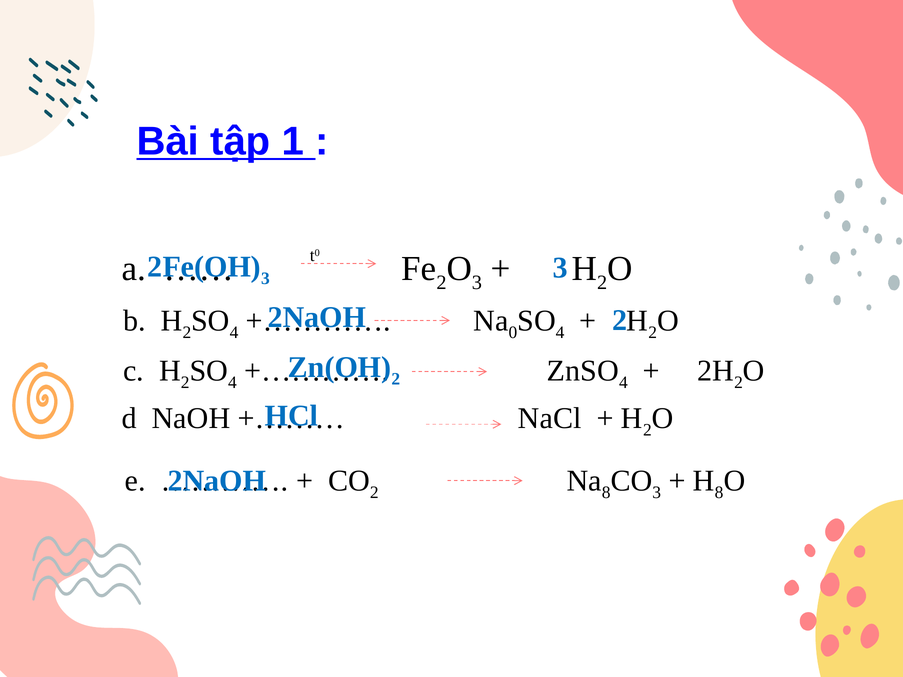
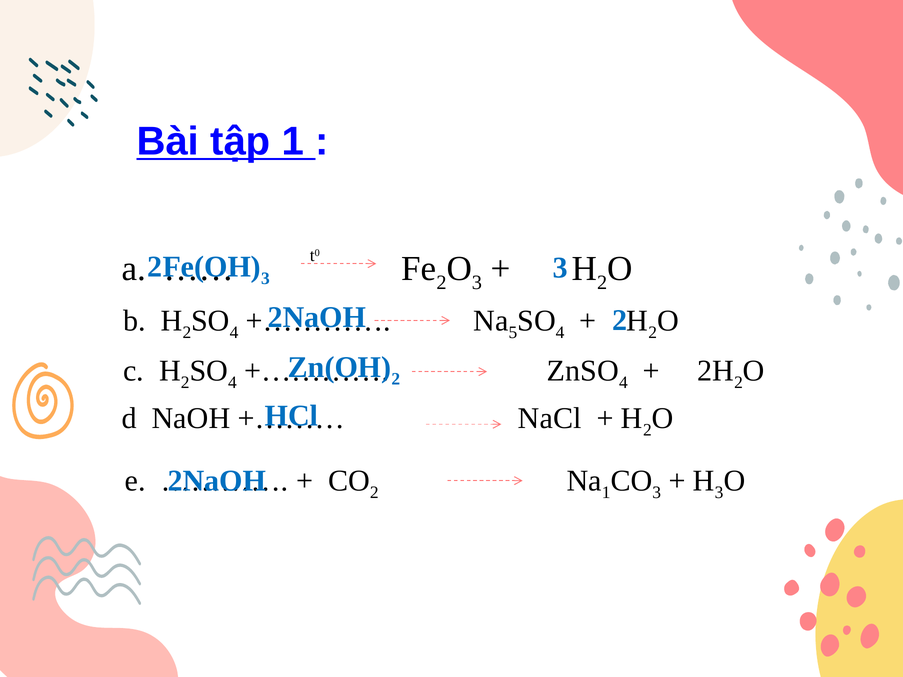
0: 0 -> 5 (513, 333)
8: 8 -> 1 (606, 493)
8: 8 -> 3 (719, 493)
